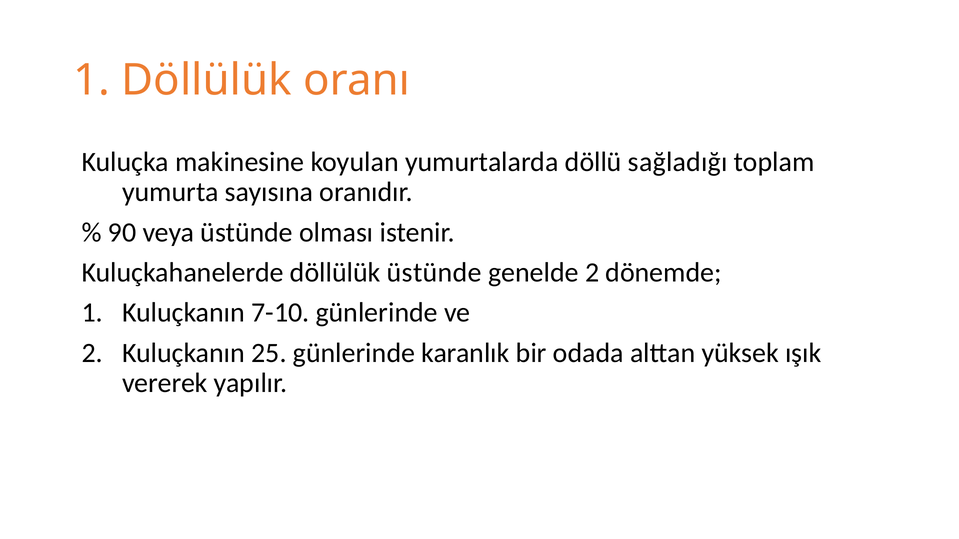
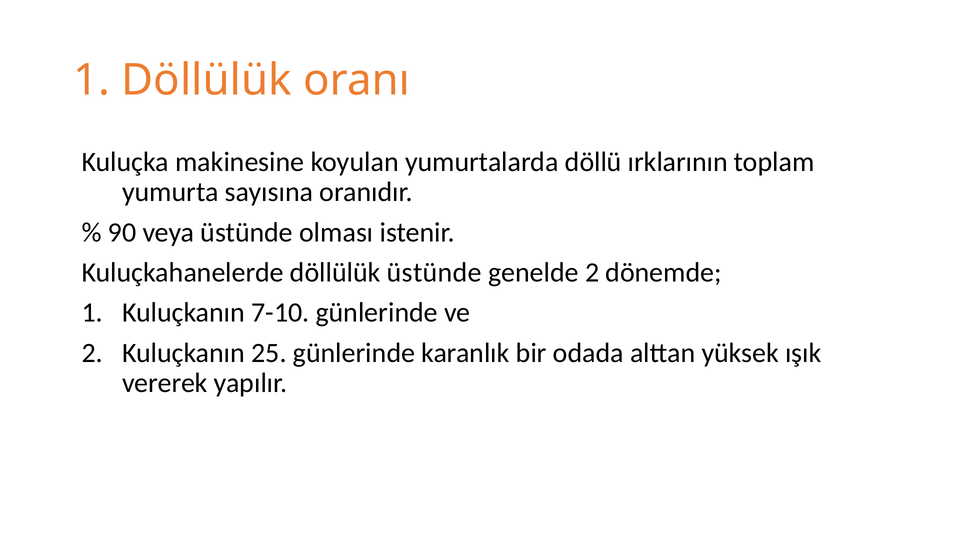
sağladığı: sağladığı -> ırklarının (678, 162)
